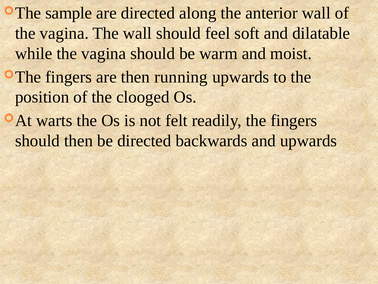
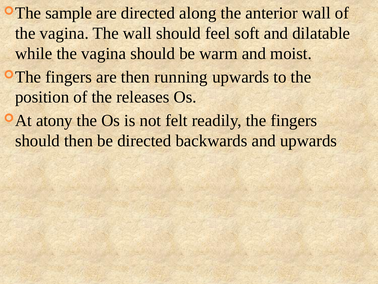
clooged: clooged -> releases (143, 97)
warts: warts -> atony (54, 120)
